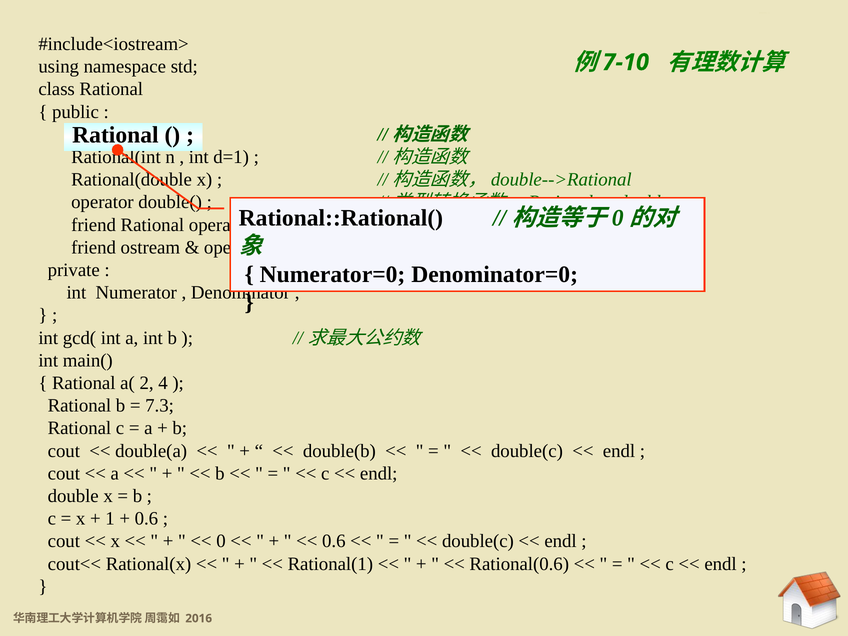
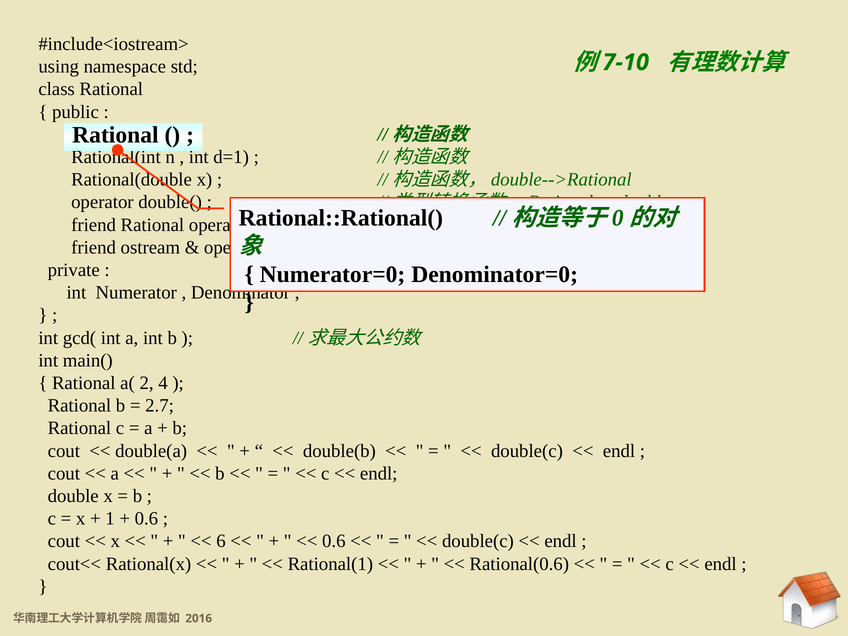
7.3: 7.3 -> 2.7 (160, 406)
0: 0 -> 6 (221, 541)
